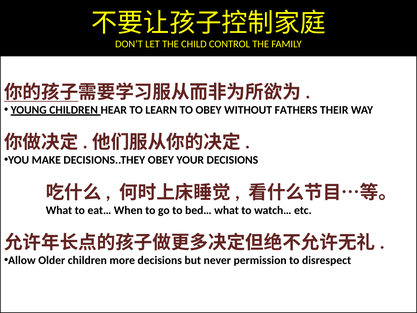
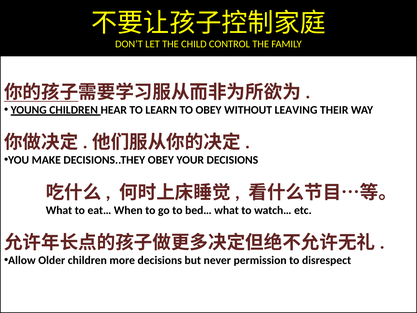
FATHERS: FATHERS -> LEAVING (296, 110)
